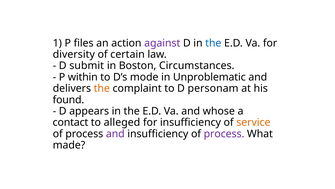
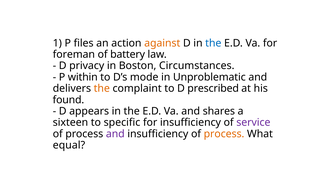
against colour: purple -> orange (162, 43)
diversity: diversity -> foreman (74, 54)
certain: certain -> battery (128, 54)
submit: submit -> privacy (87, 66)
personam: personam -> prescribed (213, 88)
whose: whose -> shares (219, 111)
contact: contact -> sixteen (70, 122)
alleged: alleged -> specific (122, 122)
service colour: orange -> purple (253, 122)
process colour: purple -> orange (224, 133)
made: made -> equal (69, 145)
